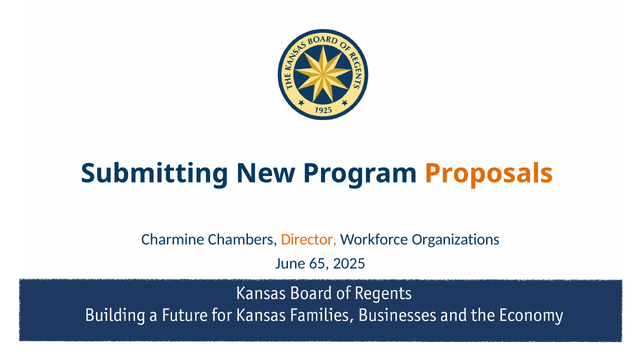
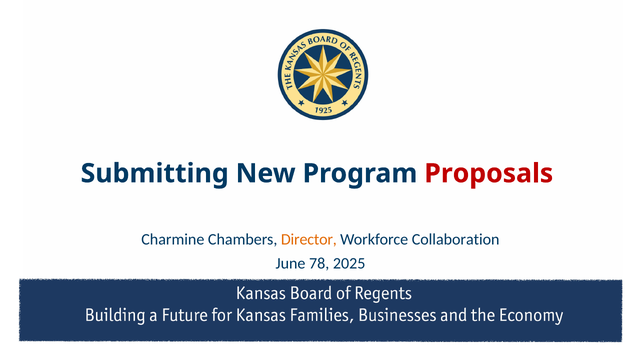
Proposals colour: orange -> red (489, 173)
Organizations: Organizations -> Collaboration (456, 239)
65: 65 -> 78 (319, 263)
